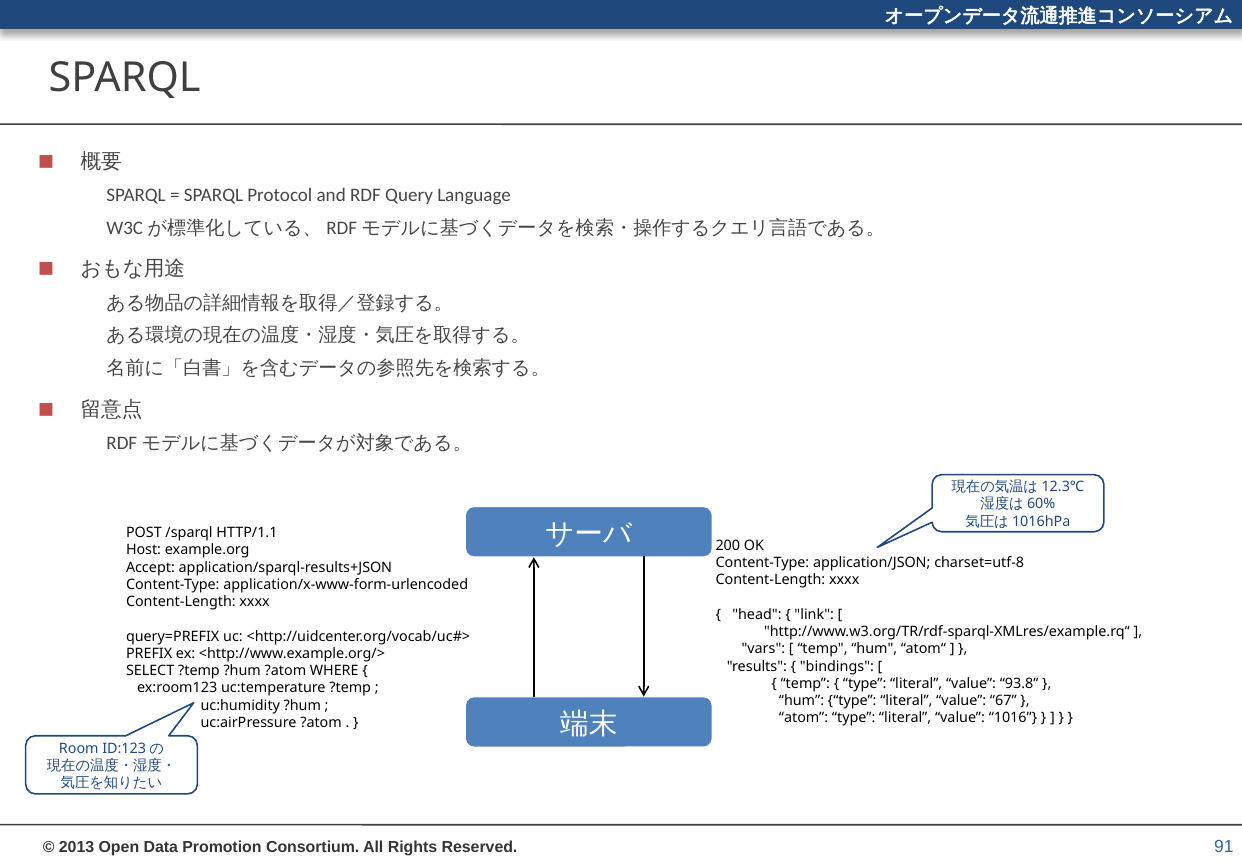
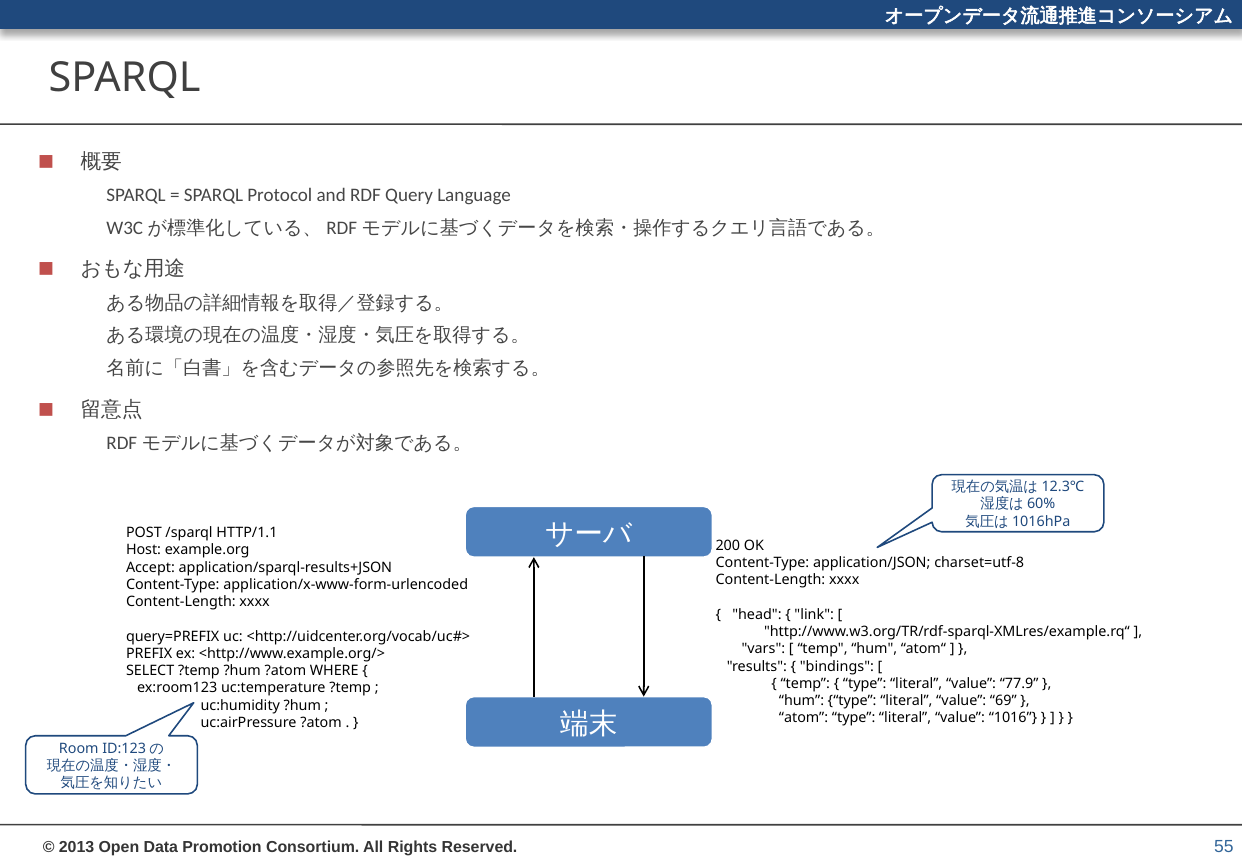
93.8: 93.8 -> 77.9 (1019, 683)
67: 67 -> 69 (1003, 701)
91: 91 -> 55 (1224, 846)
